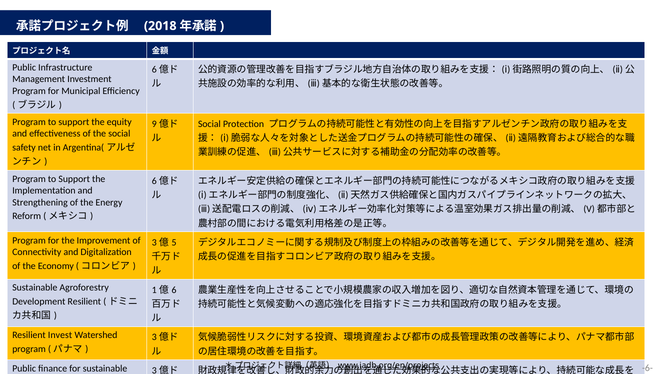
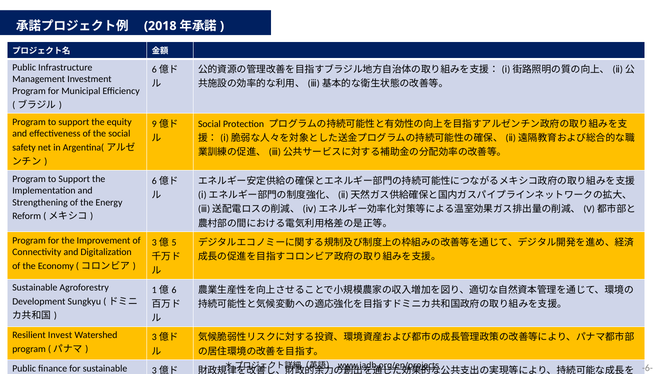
Development Resilient: Resilient -> Sungkyu (84, 301)
